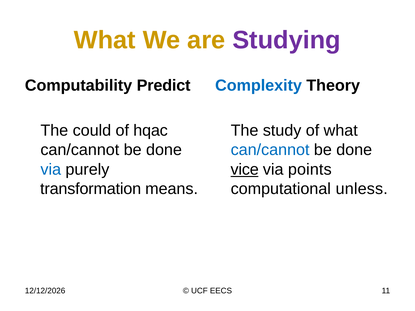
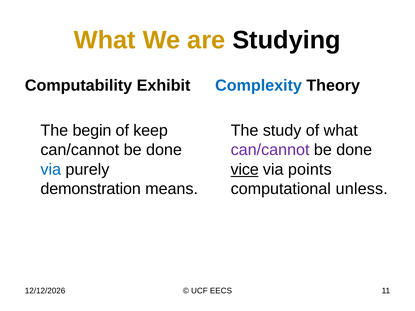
Studying colour: purple -> black (287, 40)
Predict: Predict -> Exhibit (164, 86)
could: could -> begin (92, 131)
hqac: hqac -> keep (151, 131)
can/cannot colour: blue -> purple (270, 150)
transformation: transformation -> demonstration (91, 189)
